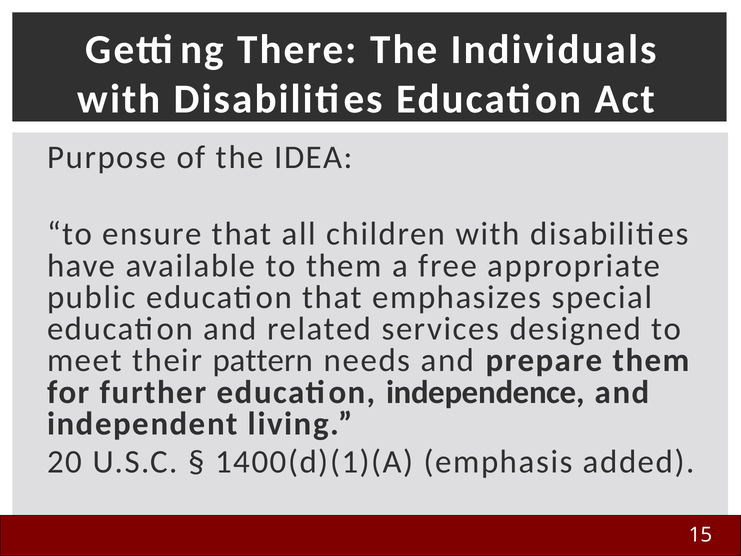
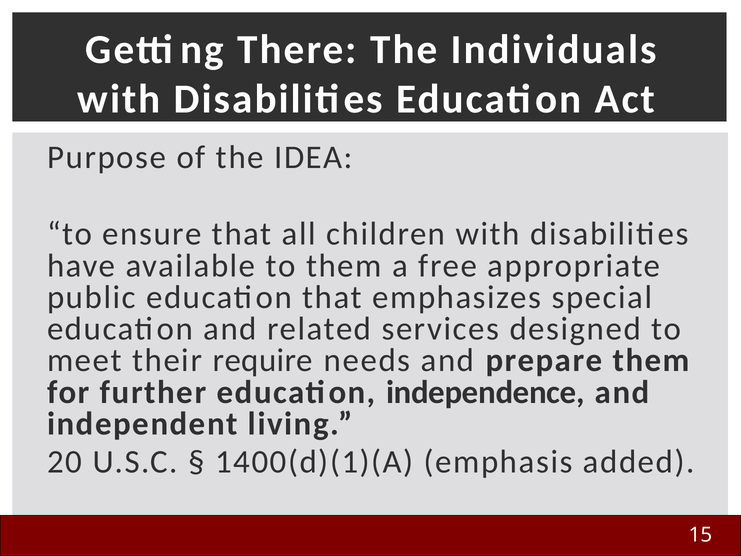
pattern: pattern -> require (263, 360)
